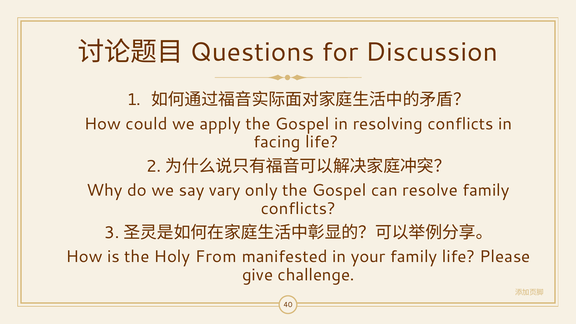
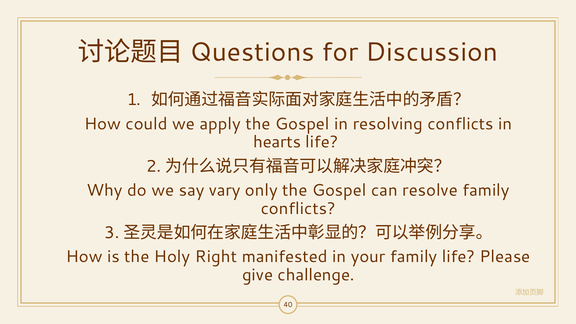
facing: facing -> hearts (277, 142)
From: From -> Right (216, 257)
